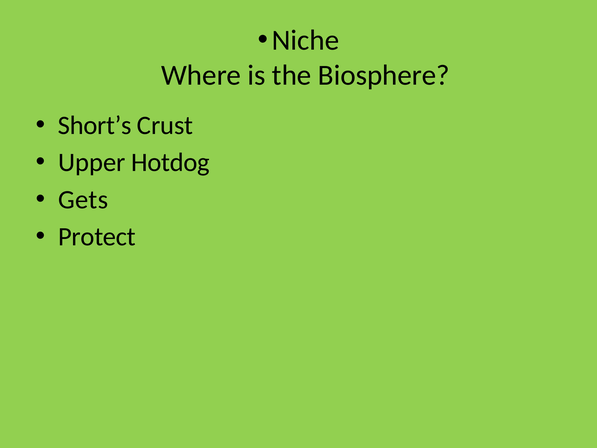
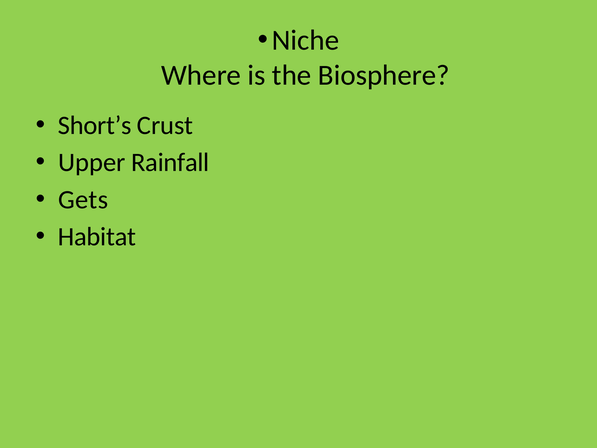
Hotdog: Hotdog -> Rainfall (170, 162)
Protect: Protect -> Habitat (97, 237)
